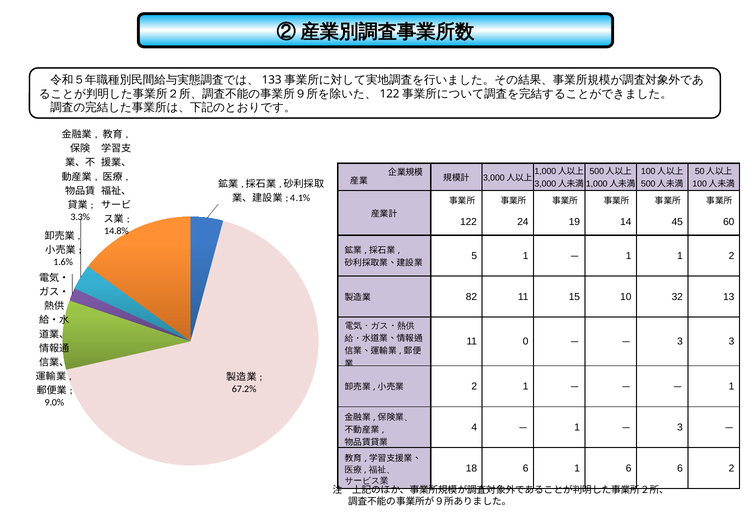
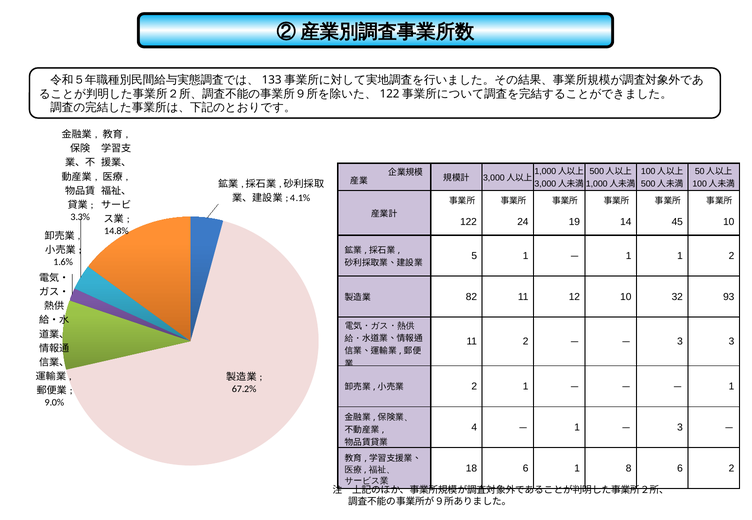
45 60: 60 -> 10 (729, 222)
15: 15 -> 12 (574, 297)
13: 13 -> 93 (729, 297)
11 0: 0 -> 2 (526, 342)
1 6: 6 -> 8 (629, 469)
